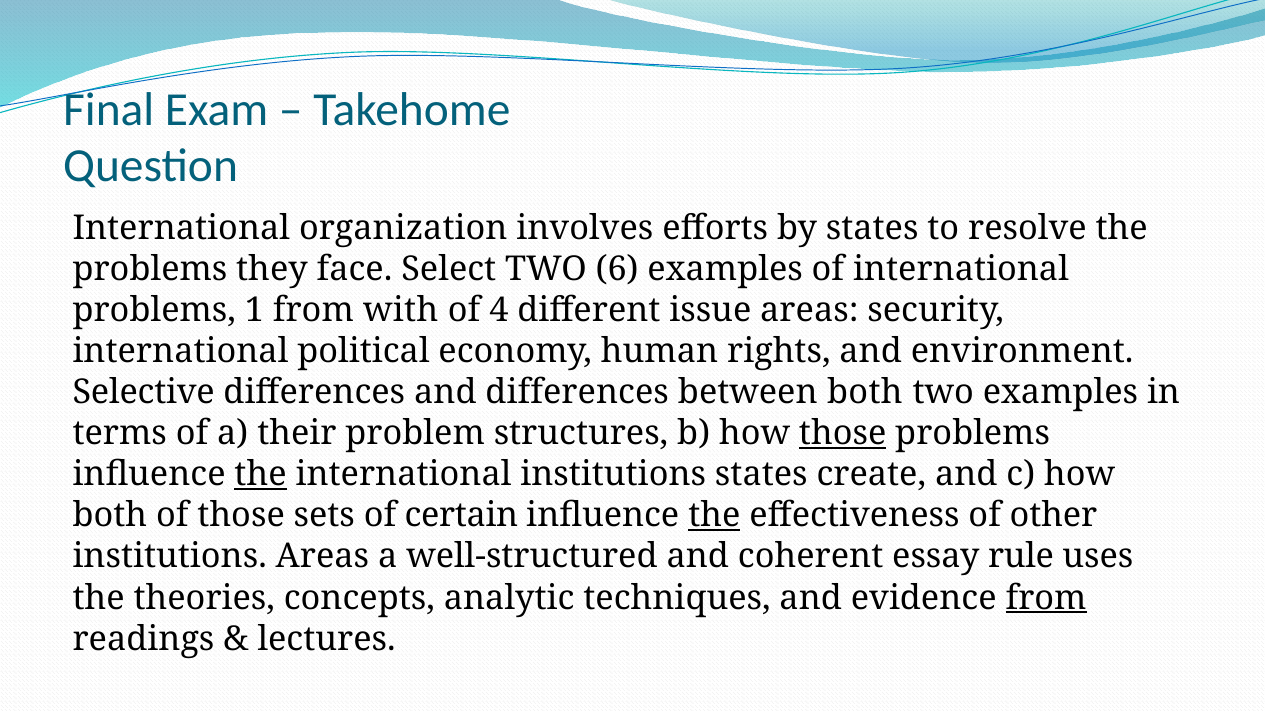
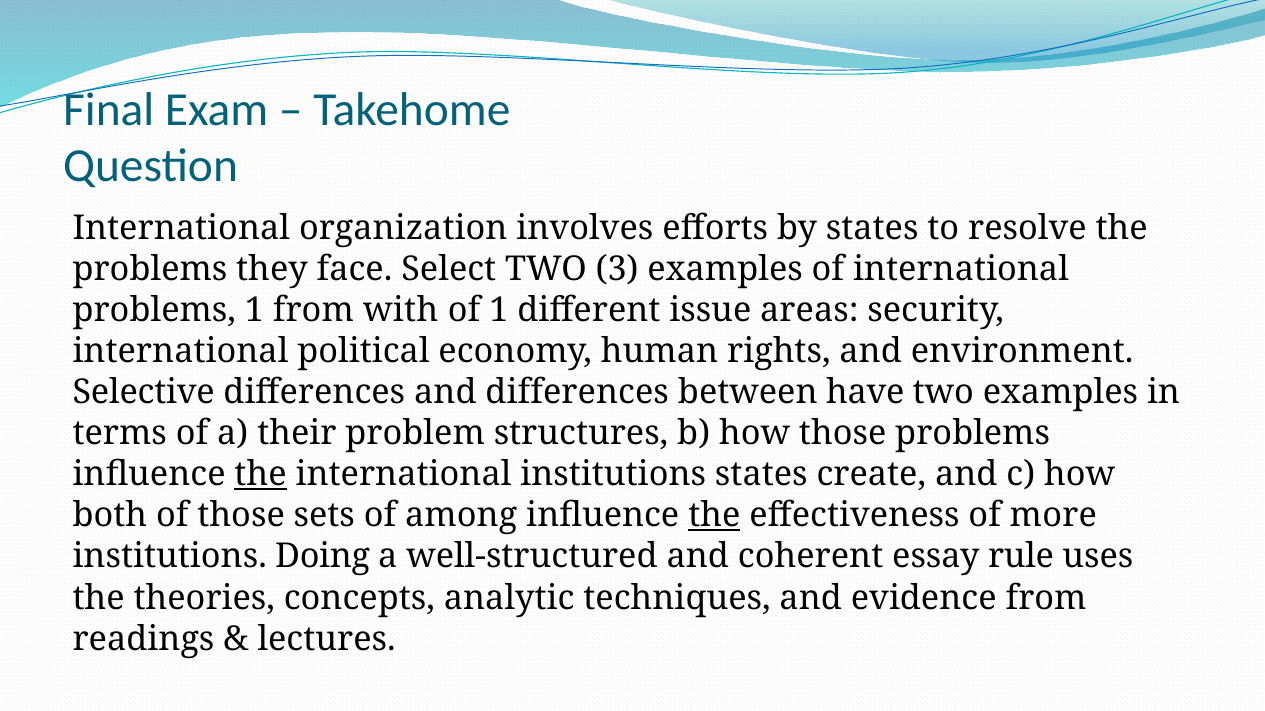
6: 6 -> 3 (617, 270)
of 4: 4 -> 1 (499, 311)
between both: both -> have (865, 393)
those underline: present -> none (843, 434)
certain: certain -> among (461, 516)
other: other -> more (1053, 516)
institutions Areas: Areas -> Doing (323, 557)
from underline: present -> none (1046, 598)
